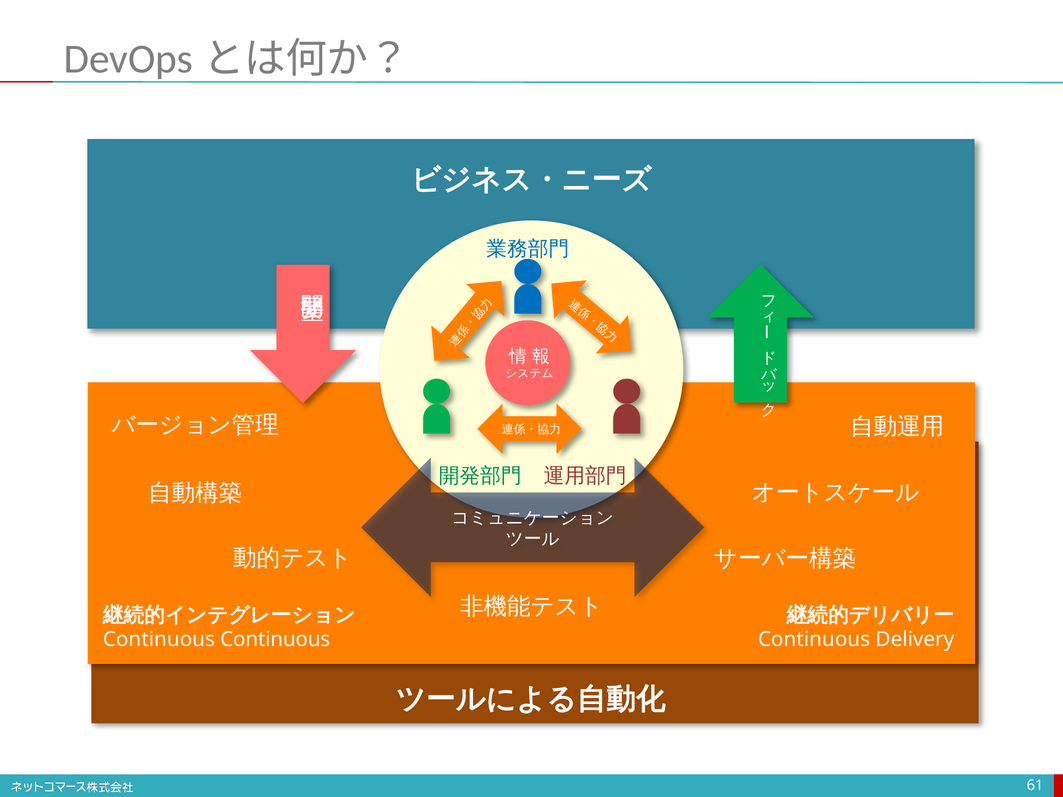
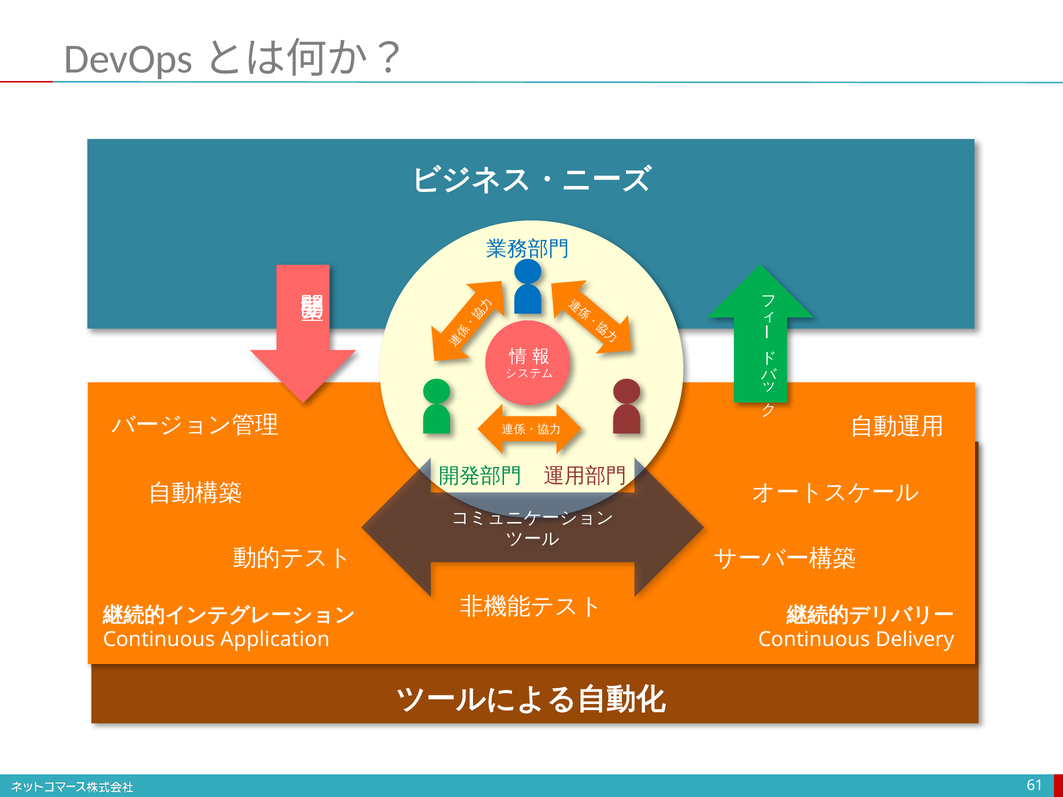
Continuous Continuous: Continuous -> Application (275, 640)
